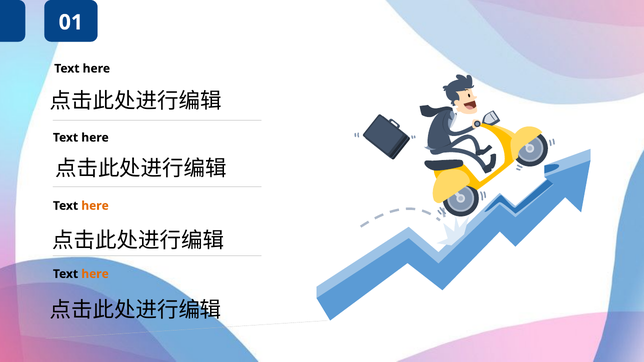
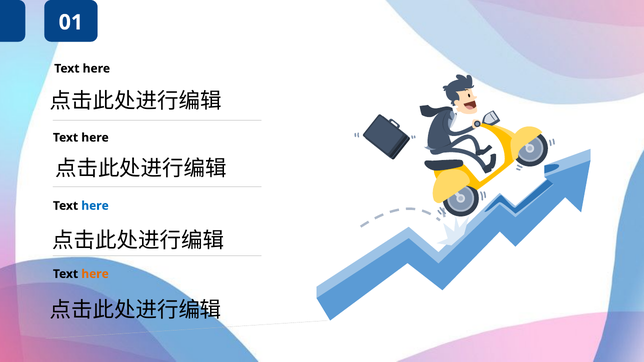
here colour: orange -> blue (95, 206)
